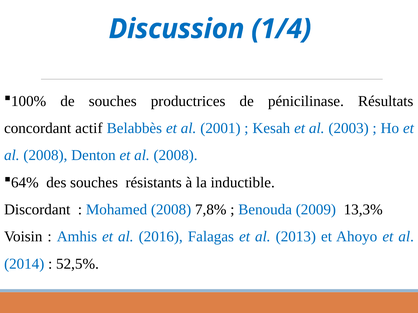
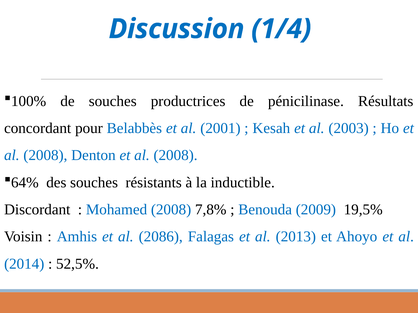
actif: actif -> pour (89, 128)
13,3%: 13,3% -> 19,5% (363, 210)
2016: 2016 -> 2086 (161, 237)
